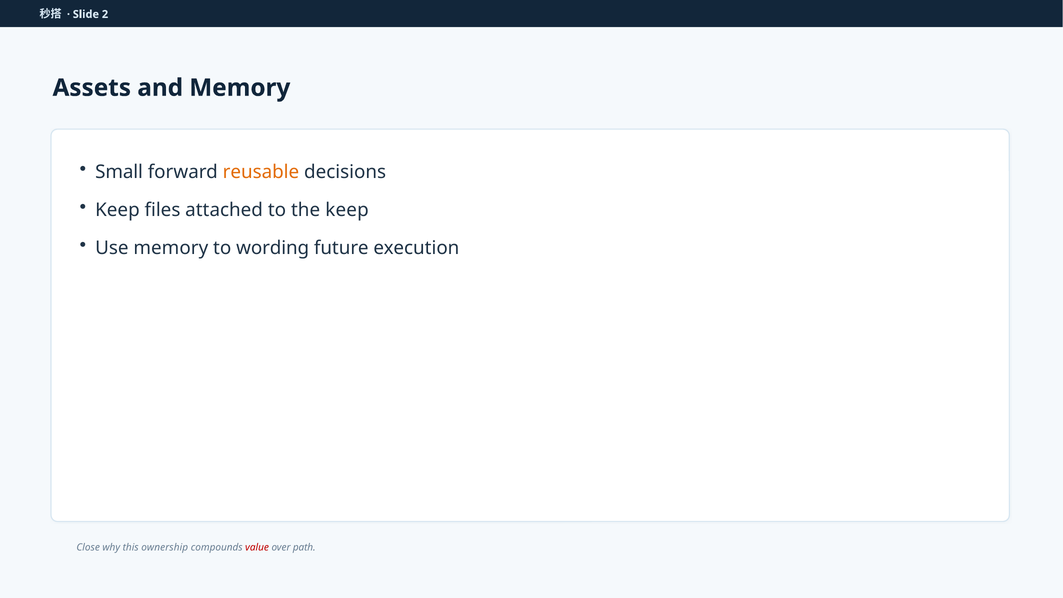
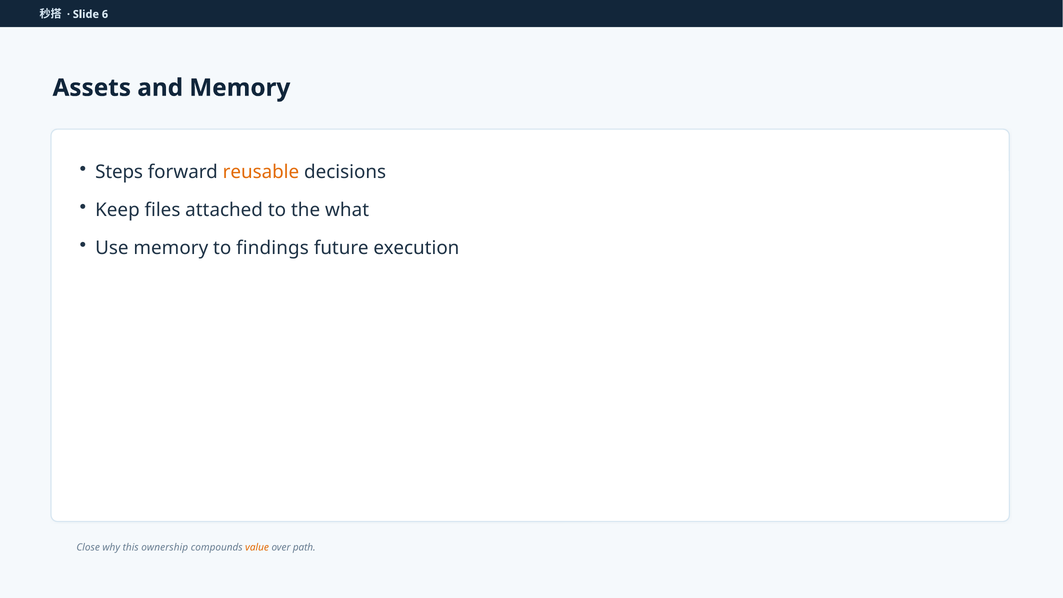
2: 2 -> 6 (105, 14)
Small: Small -> Steps (119, 172)
the keep: keep -> what (347, 210)
wording: wording -> findings (273, 248)
value colour: red -> orange (257, 548)
